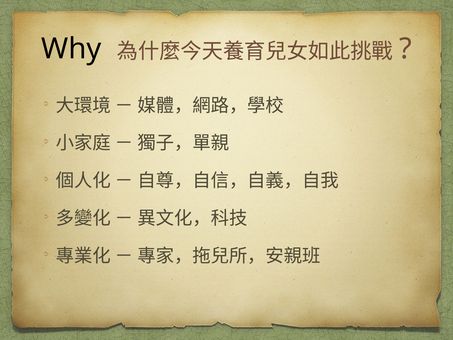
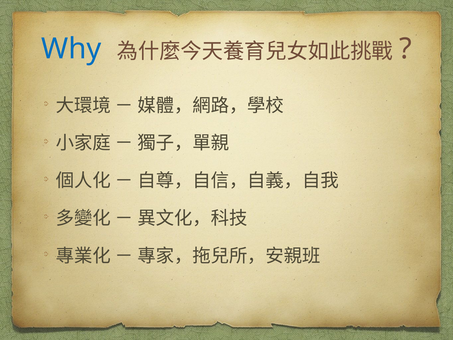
Why colour: black -> blue (71, 49)
